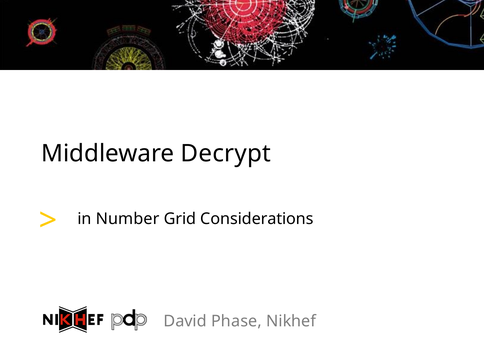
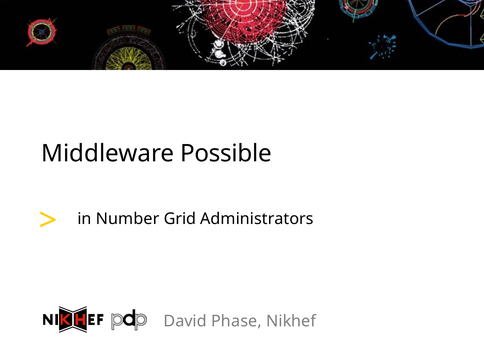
Decrypt: Decrypt -> Possible (226, 153)
Considerations: Considerations -> Administrators (257, 219)
